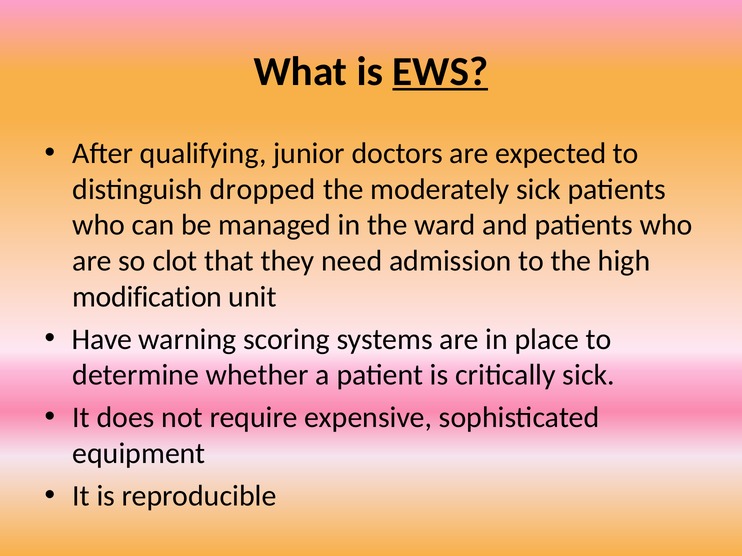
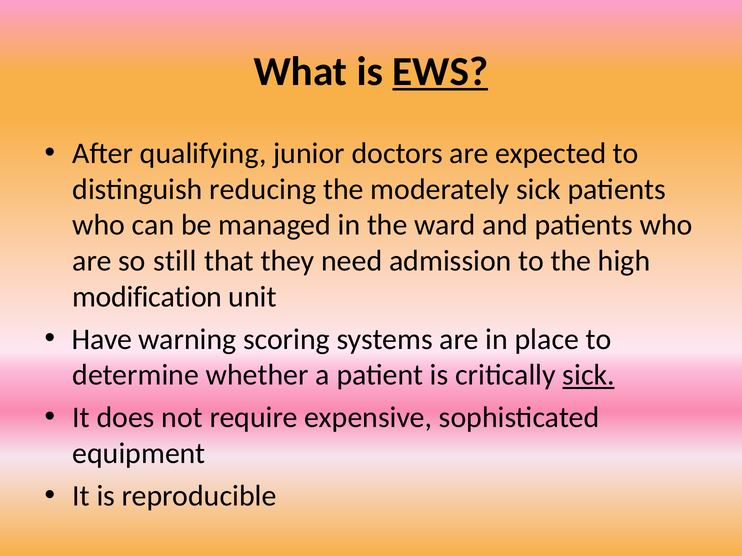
dropped: dropped -> reducing (263, 189)
clot: clot -> still (175, 261)
sick underline: none -> present (589, 375)
